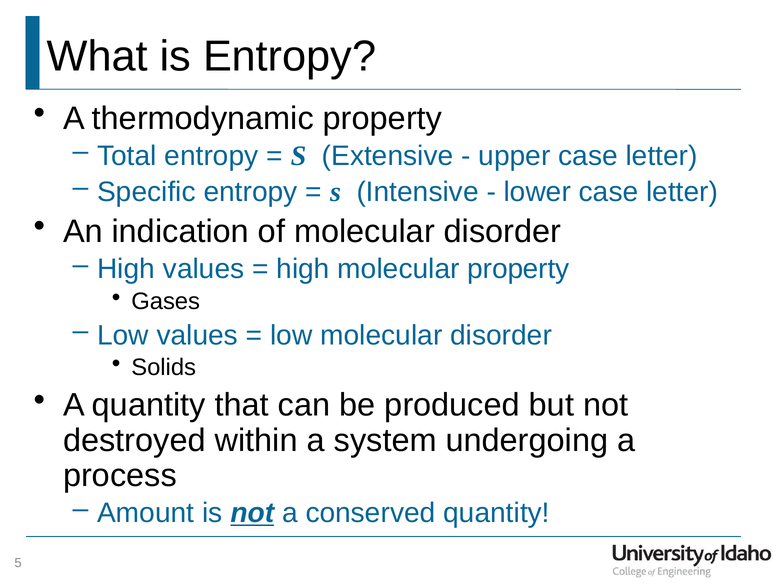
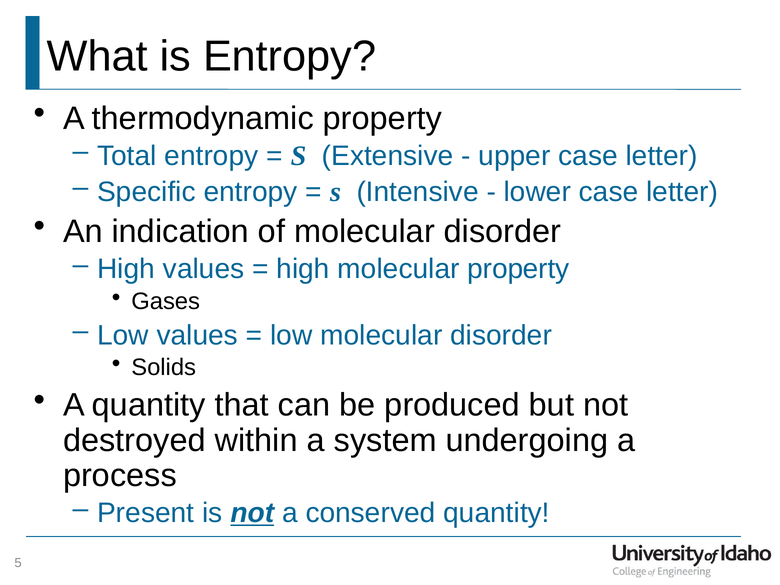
Amount: Amount -> Present (146, 513)
